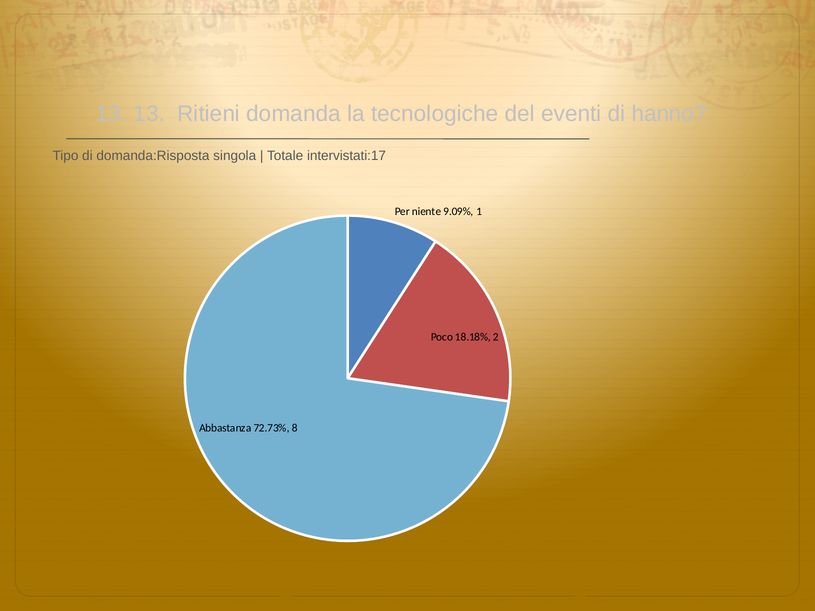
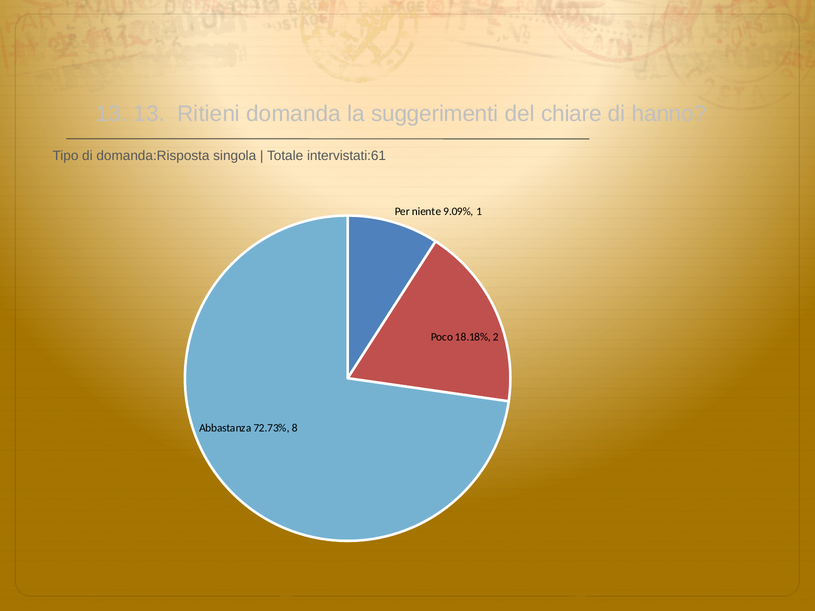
tecnologiche: tecnologiche -> suggerimenti (435, 114)
eventi: eventi -> chiare (571, 114)
intervistati:17: intervistati:17 -> intervistati:61 (346, 156)
